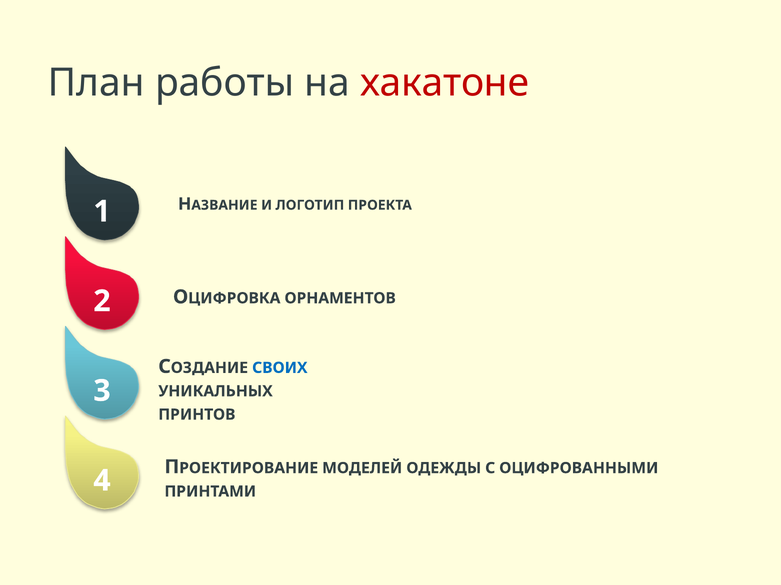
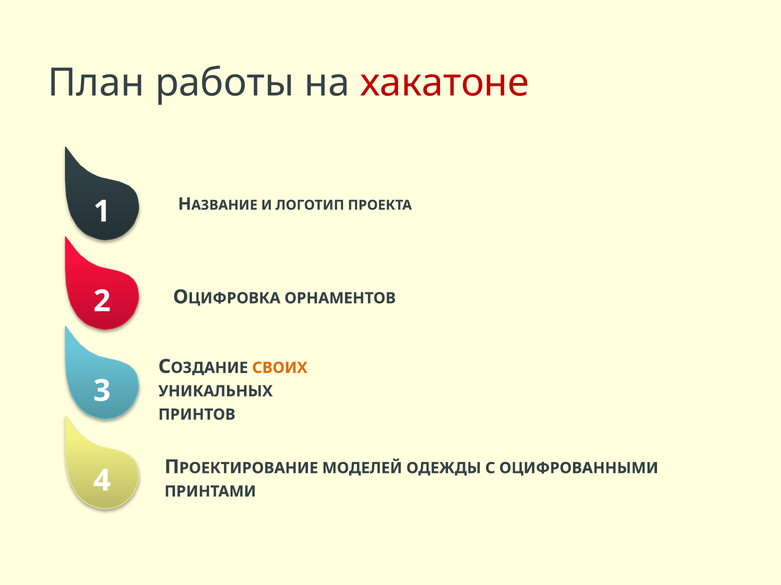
СВОИХ colour: blue -> orange (280, 368)
